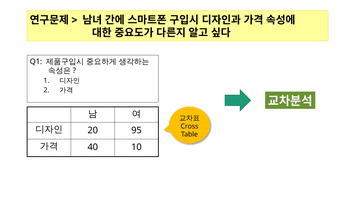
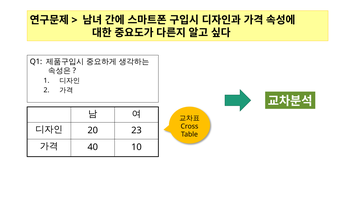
95: 95 -> 23 (136, 130)
